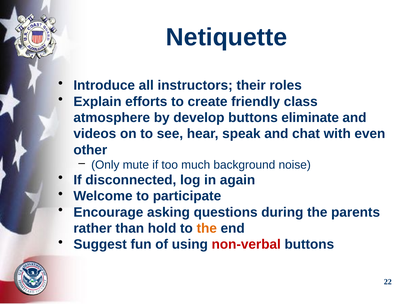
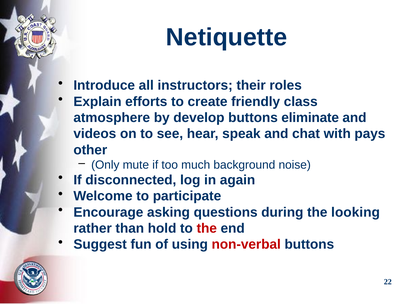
even: even -> pays (370, 134)
parents: parents -> looking (356, 212)
the colour: orange -> red (207, 228)
